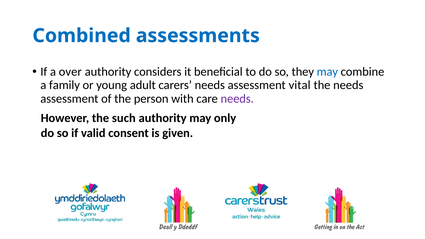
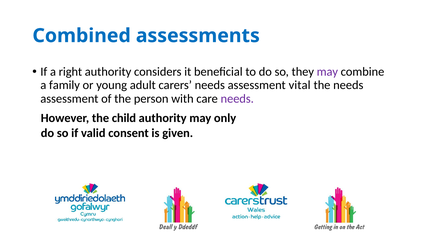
over: over -> right (70, 72)
may colour: blue -> purple (327, 72)
such: such -> child (124, 118)
